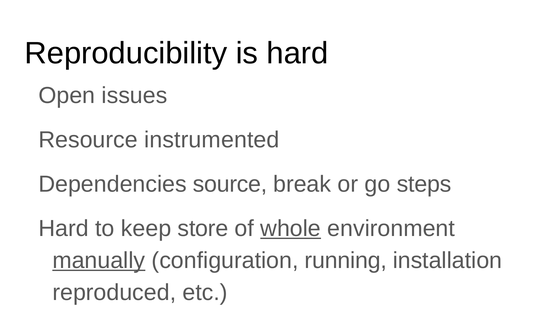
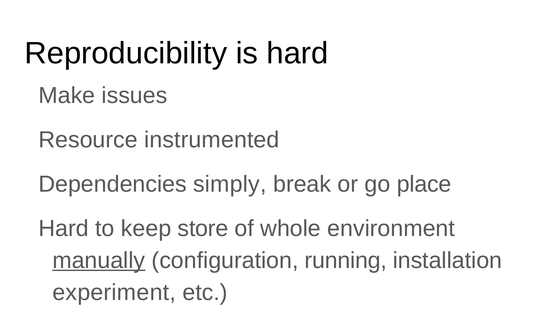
Open: Open -> Make (67, 95)
source: source -> simply (230, 184)
steps: steps -> place (424, 184)
whole underline: present -> none (291, 229)
reproduced: reproduced -> experiment (114, 293)
